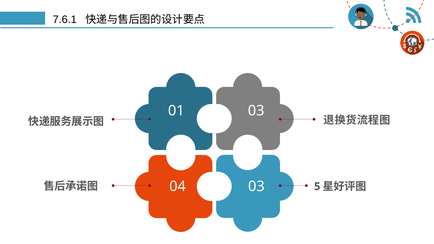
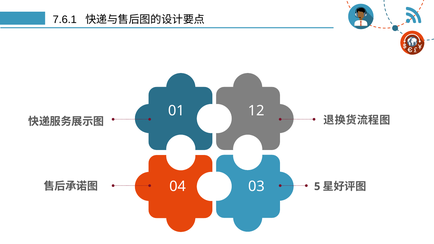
01 03: 03 -> 12 (256, 111)
